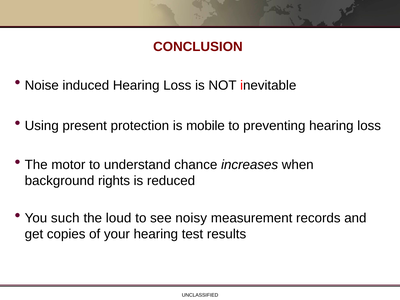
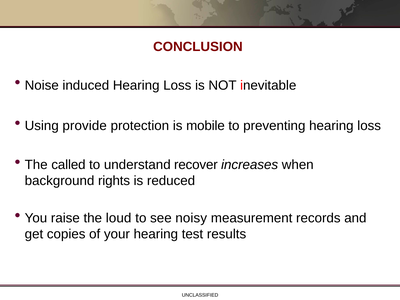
present: present -> provide (85, 126)
motor: motor -> called (68, 165)
chance: chance -> recover (196, 165)
such: such -> raise (65, 218)
